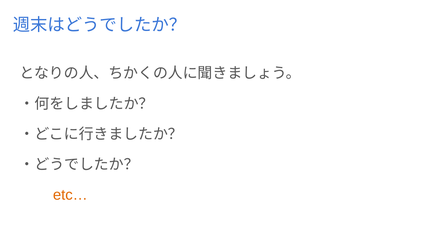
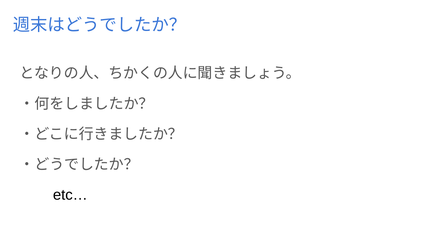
etc… colour: orange -> black (70, 195)
